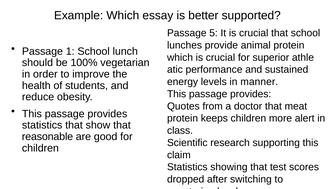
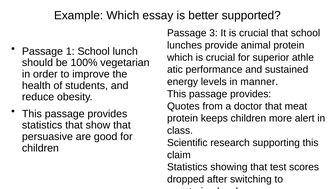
5: 5 -> 3 (213, 33)
reasonable: reasonable -> persuasive (47, 136)
